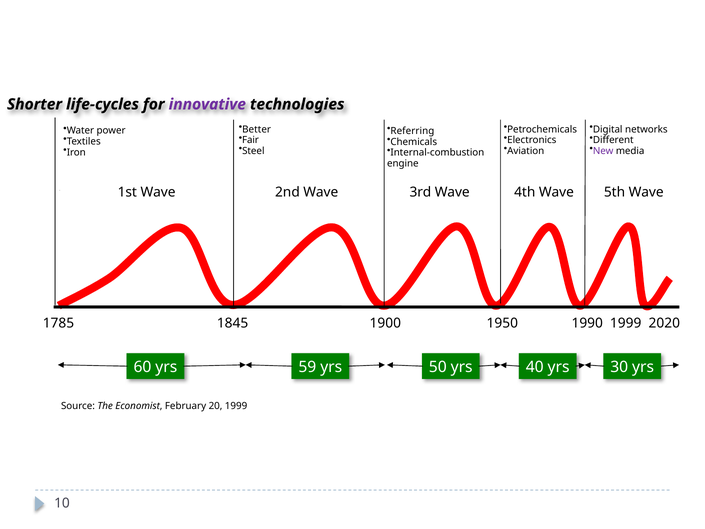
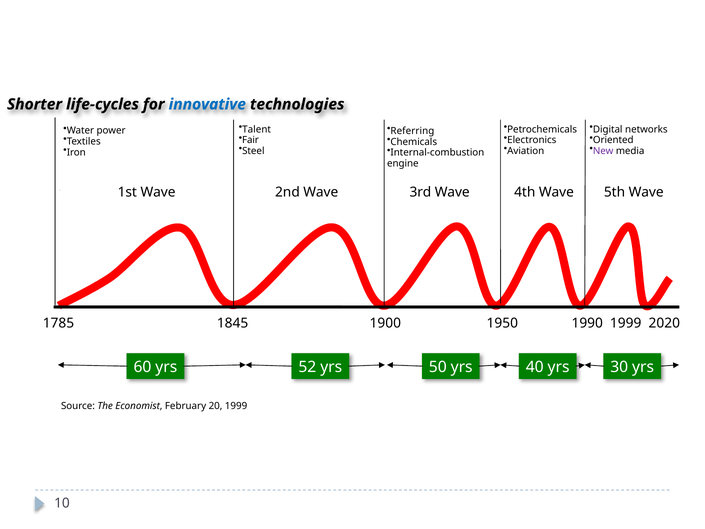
innovative colour: purple -> blue (207, 104)
Better: Better -> Talent (257, 129)
Different: Different -> Oriented (613, 140)
59: 59 -> 52 (307, 367)
